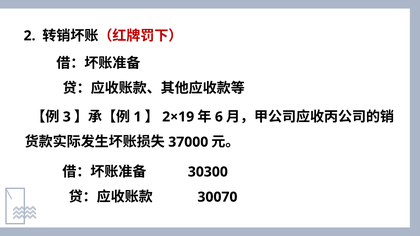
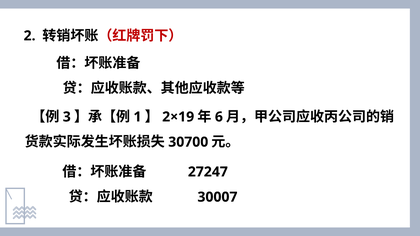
37000: 37000 -> 30700 (188, 142)
30300: 30300 -> 27247 (208, 172)
30070: 30070 -> 30007 (217, 197)
